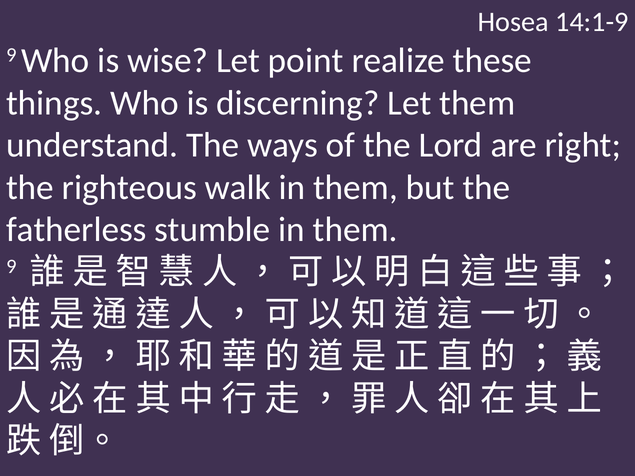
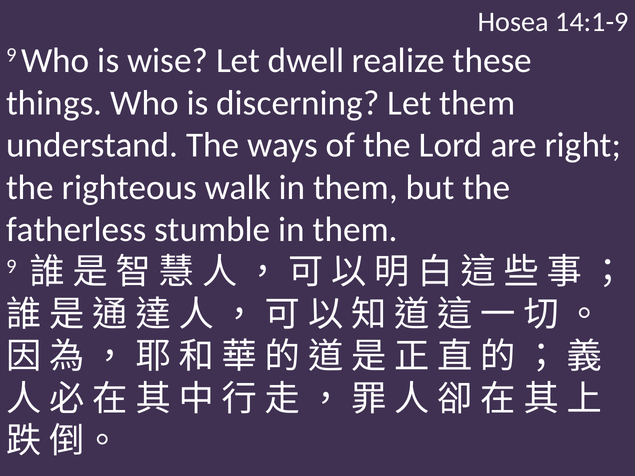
point: point -> dwell (306, 61)
